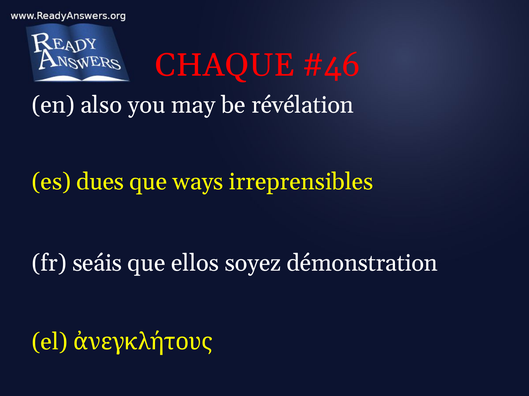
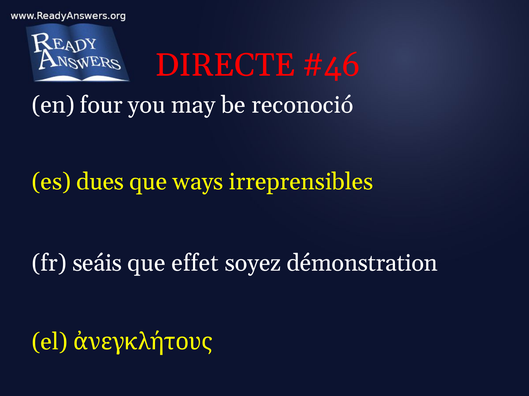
CHAQUE: CHAQUE -> DIRECTE (225, 65)
also: also -> four (101, 105)
révélation: révélation -> reconoció (302, 105)
ellos: ellos -> effet (195, 264)
